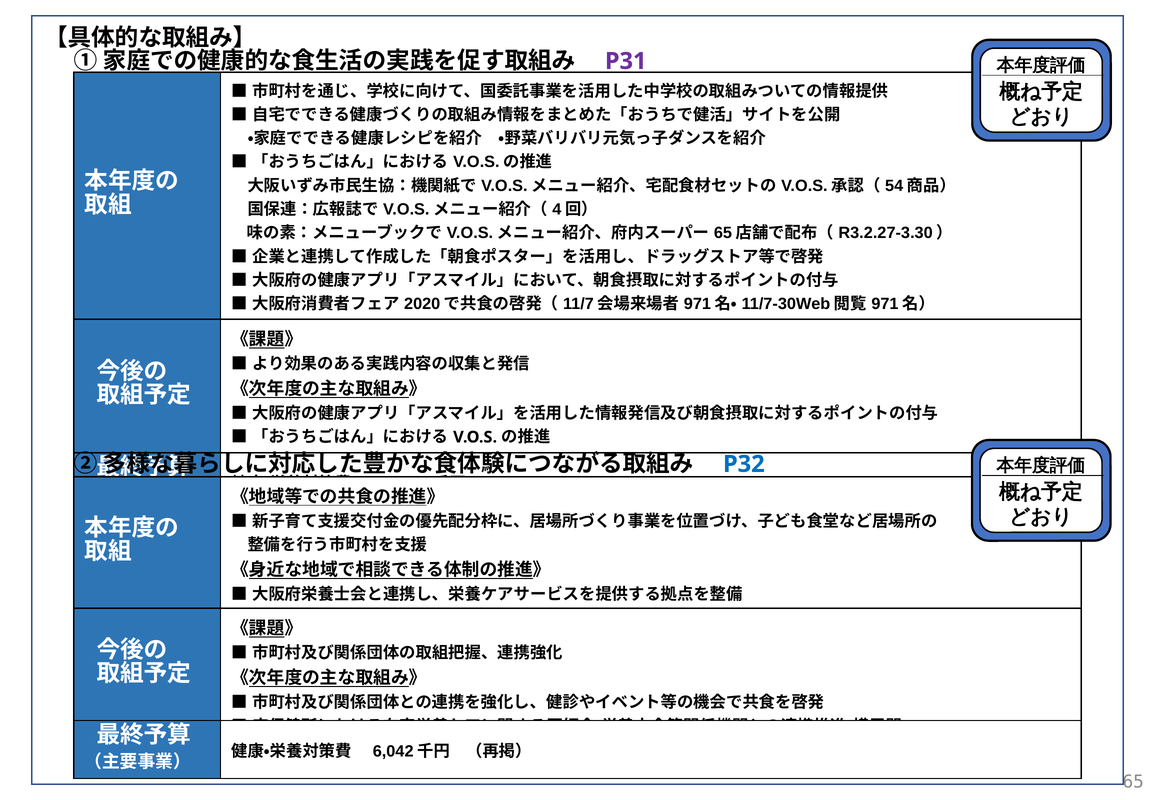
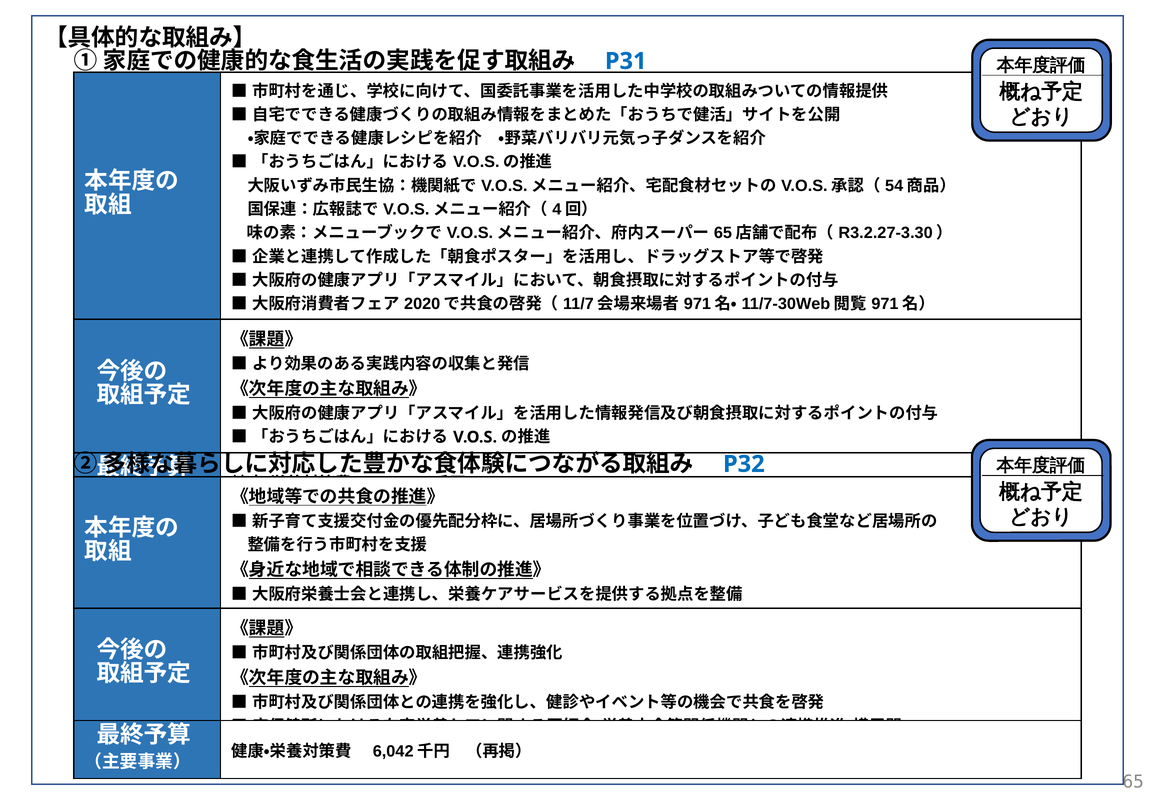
P31 colour: purple -> blue (626, 61)
